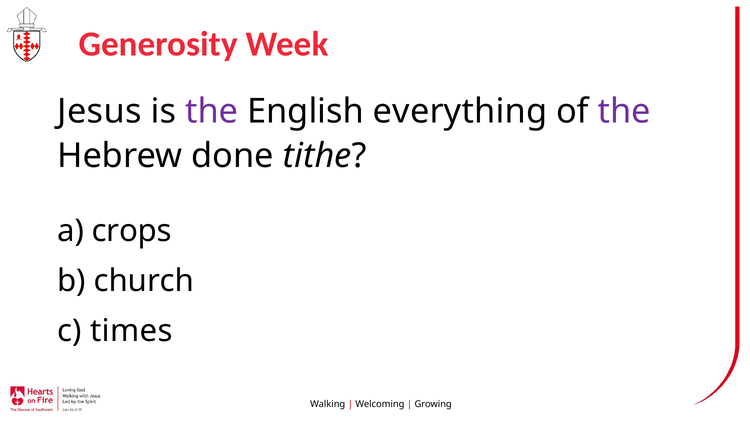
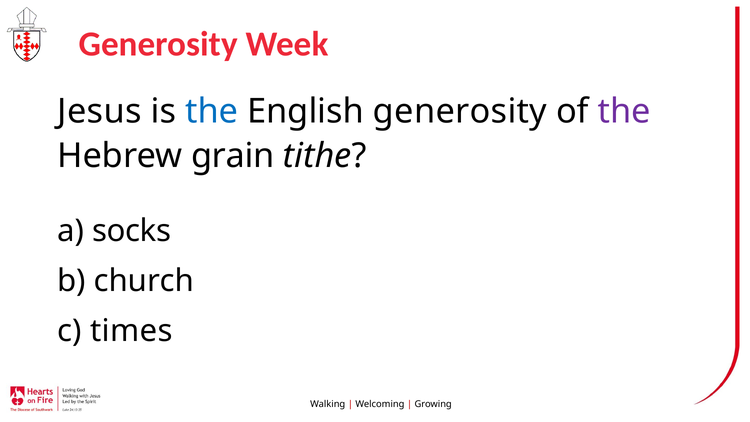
the colour: purple -> blue (212, 111)
English everything: everything -> generosity (460, 111)
done: done -> grain (233, 156)
crops: crops -> socks (132, 231)
